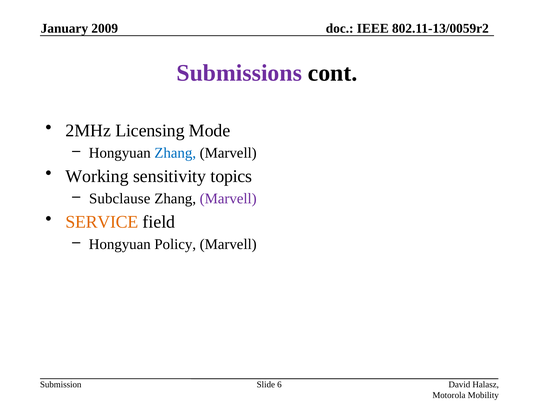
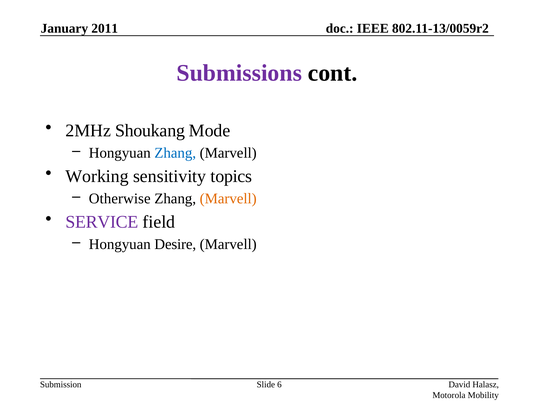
2009: 2009 -> 2011 (105, 28)
Licensing: Licensing -> Shoukang (150, 130)
Subclause: Subclause -> Otherwise (120, 198)
Marvell colour: purple -> orange (228, 198)
SERVICE colour: orange -> purple (102, 222)
Policy: Policy -> Desire (175, 244)
